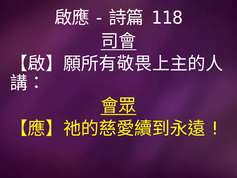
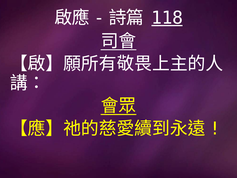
118 underline: none -> present (167, 18)
